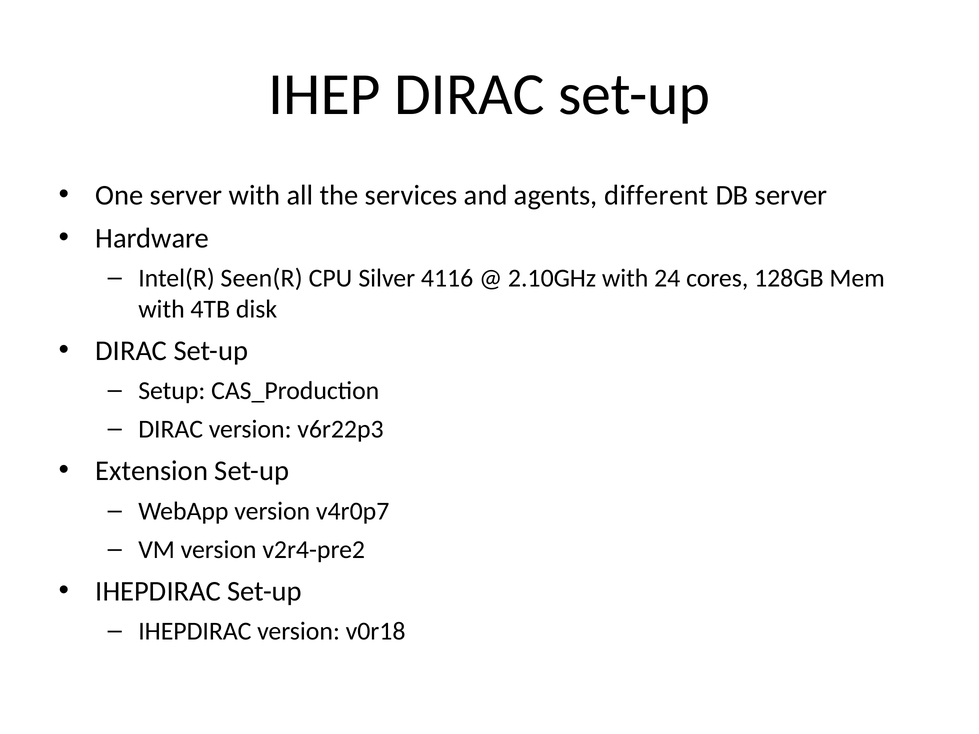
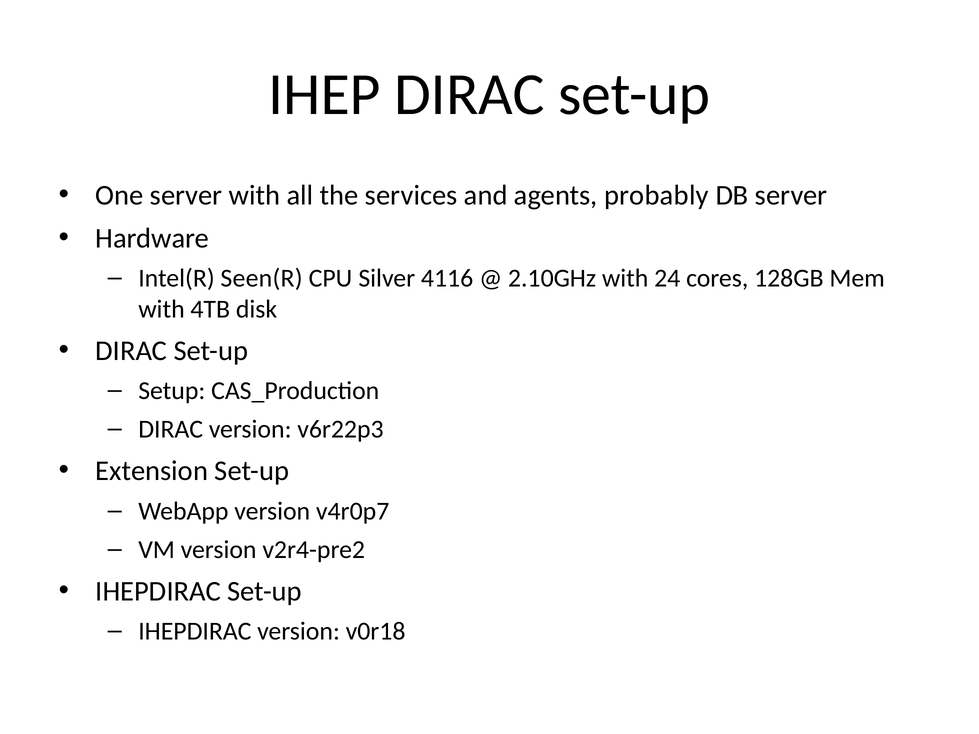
different: different -> probably (656, 195)
